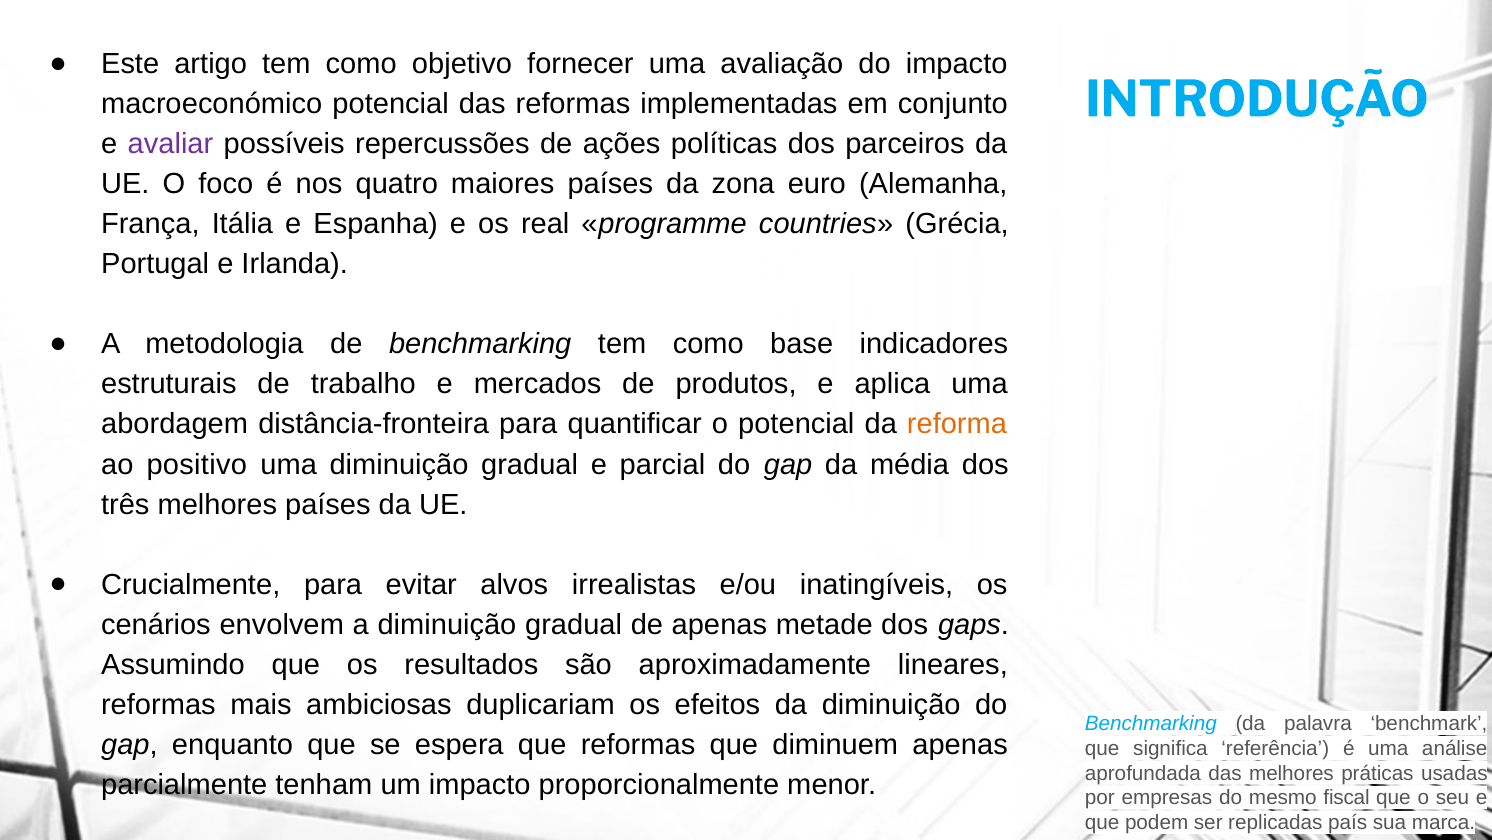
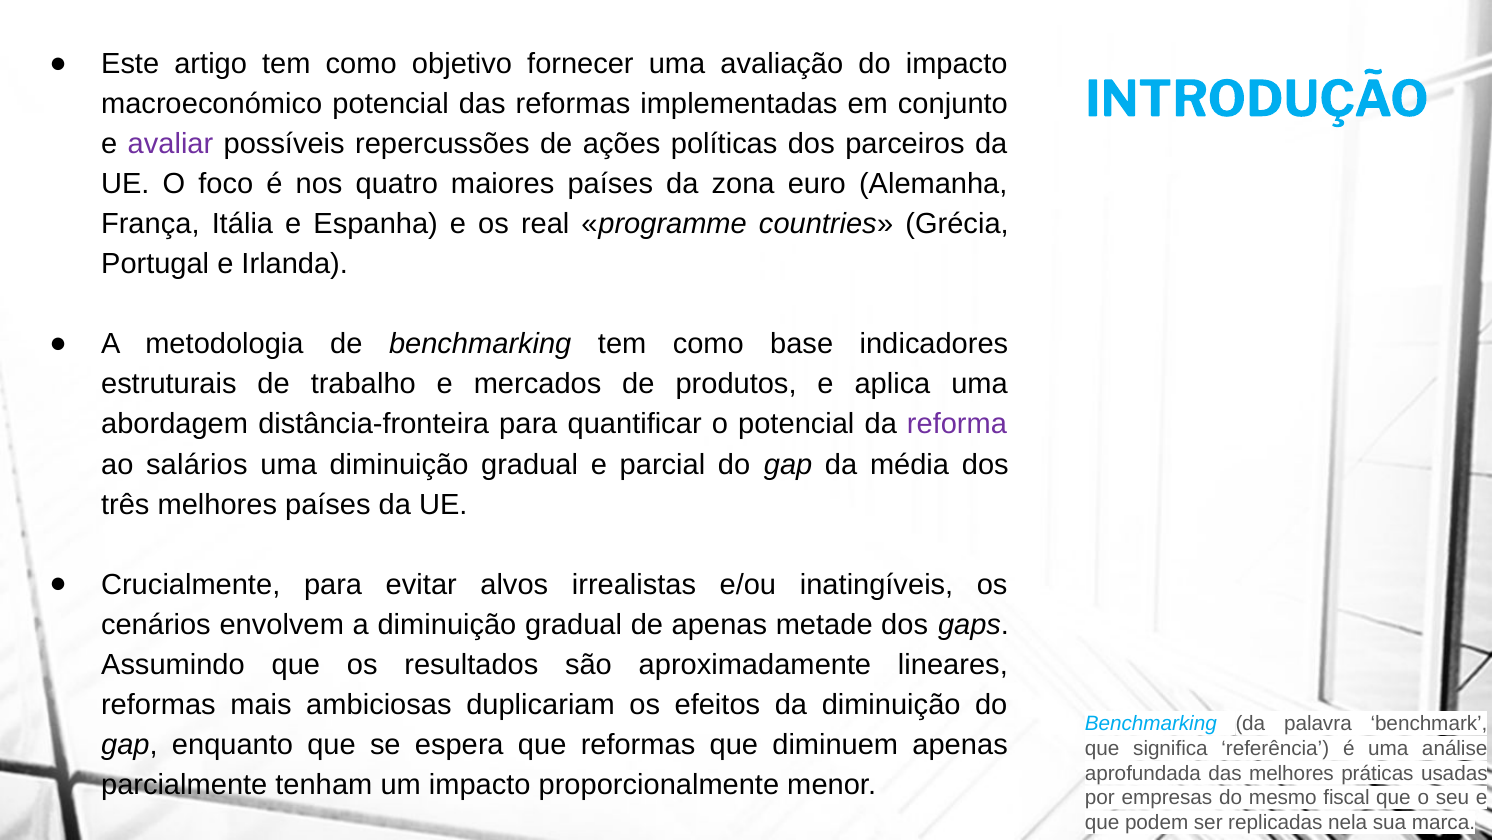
reforma colour: orange -> purple (957, 424)
positivo: positivo -> salários (197, 464)
país: país -> nela (1348, 822)
